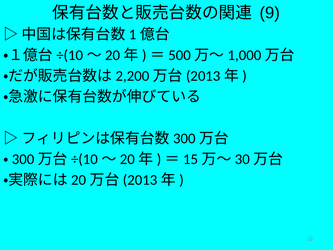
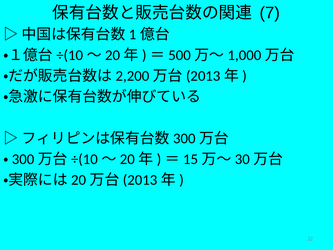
9: 9 -> 7 (270, 13)
